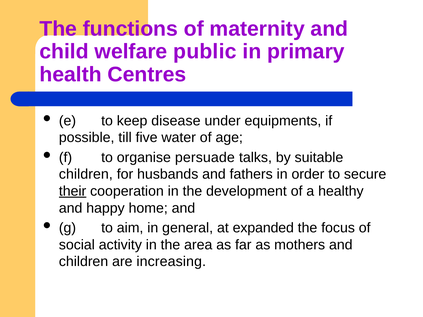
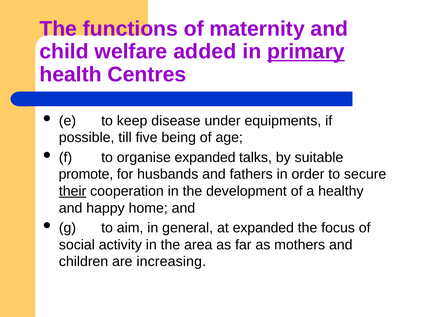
public: public -> added (205, 52)
primary underline: none -> present (306, 52)
water: water -> being (179, 138)
organise persuade: persuade -> expanded (205, 158)
children: children -> promote (86, 174)
